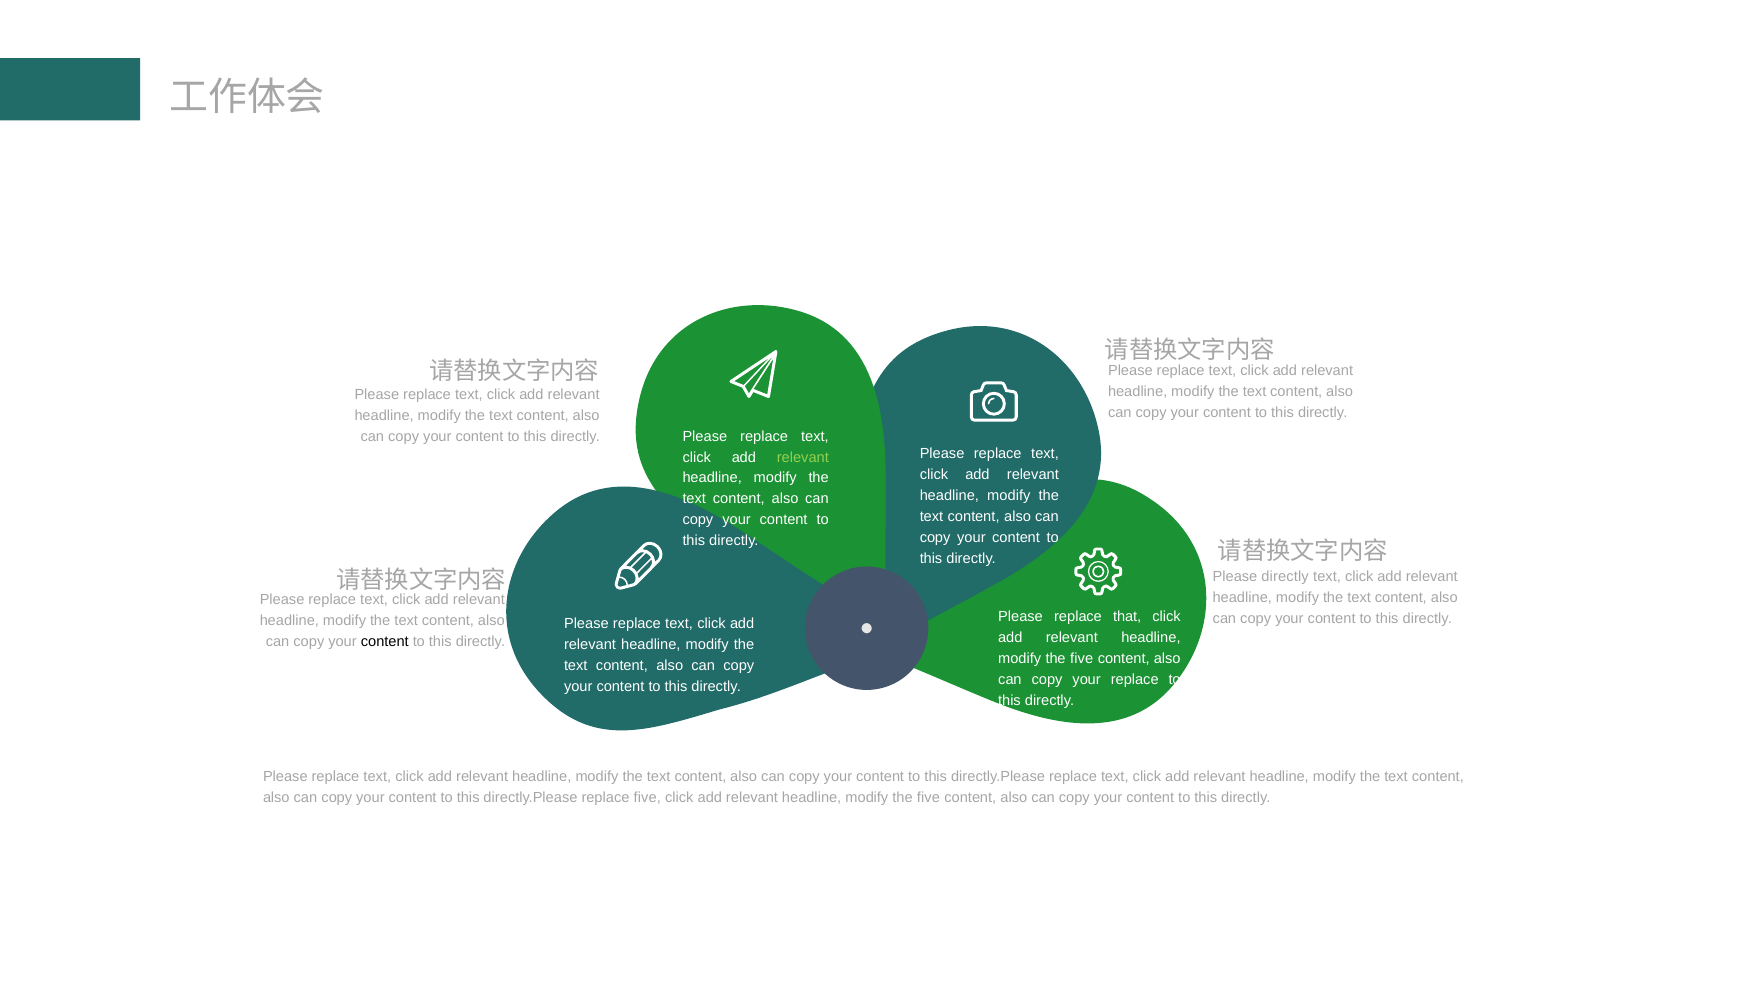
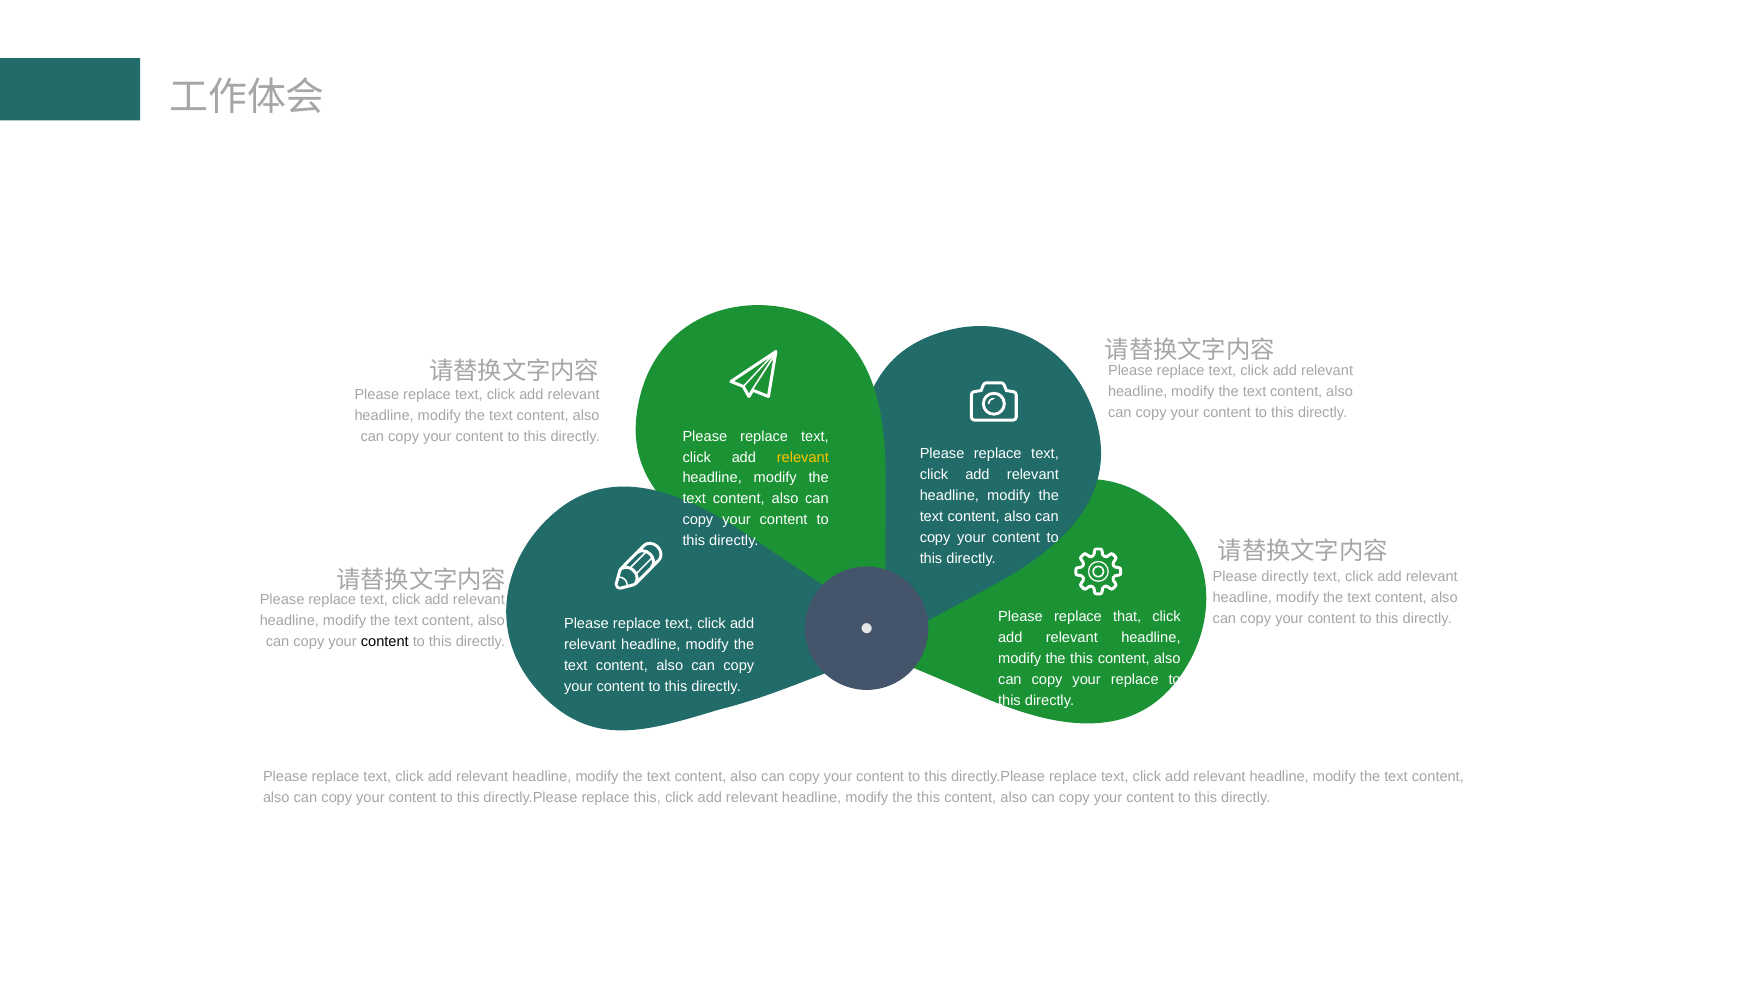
relevant colour: light green -> yellow (803, 457)
five: five -> this (1082, 659)
replace five: five -> this (647, 798)
five: five -> this (928, 798)
